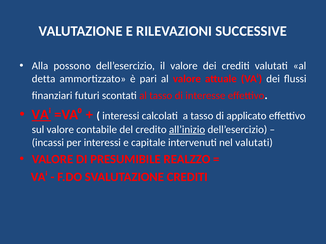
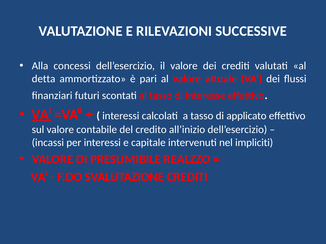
possono: possono -> concessi (72, 66)
all’inizio underline: present -> none (187, 130)
nel valutati: valutati -> impliciti (254, 143)
